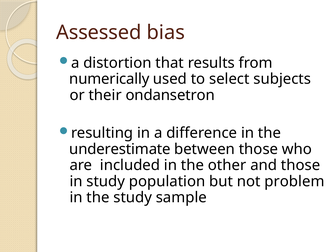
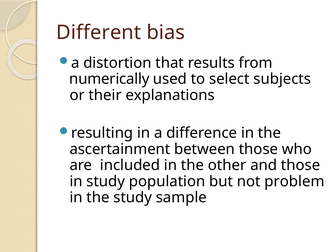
Assessed: Assessed -> Different (99, 32)
ondansetron: ondansetron -> explanations (170, 95)
underestimate: underestimate -> ascertainment (120, 149)
